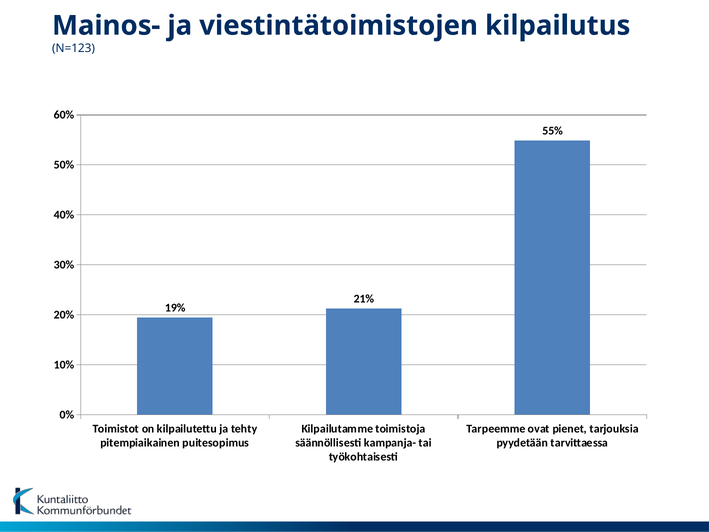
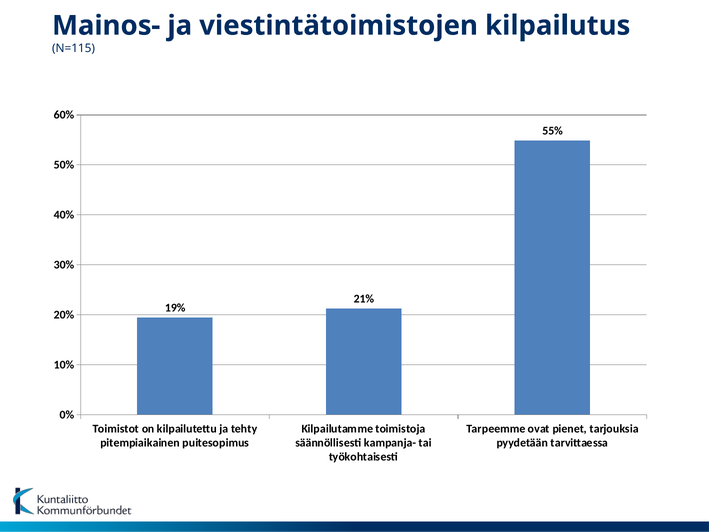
N=123: N=123 -> N=115 (74, 48)
